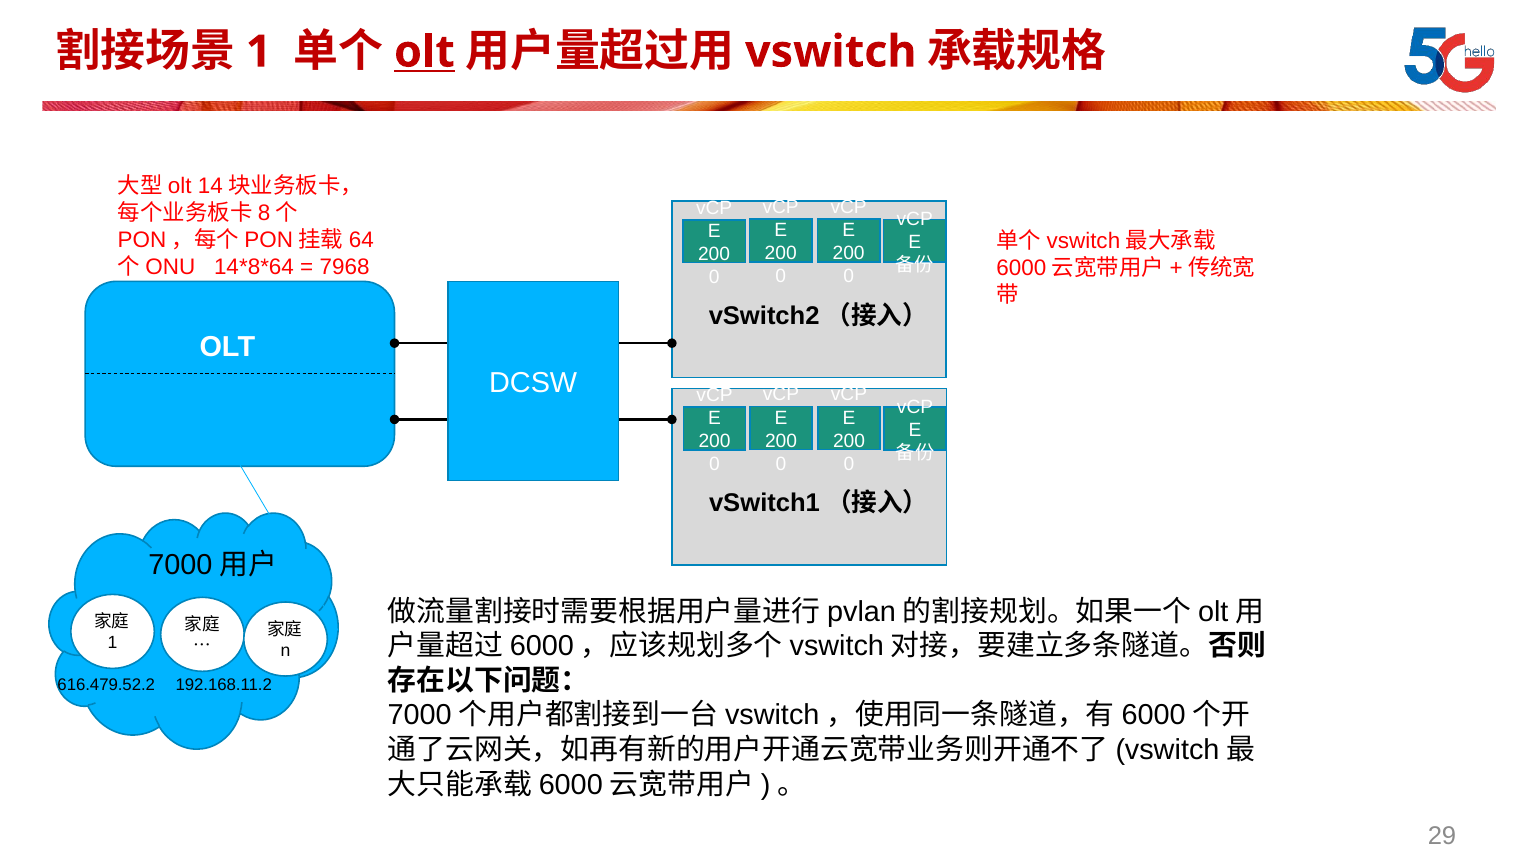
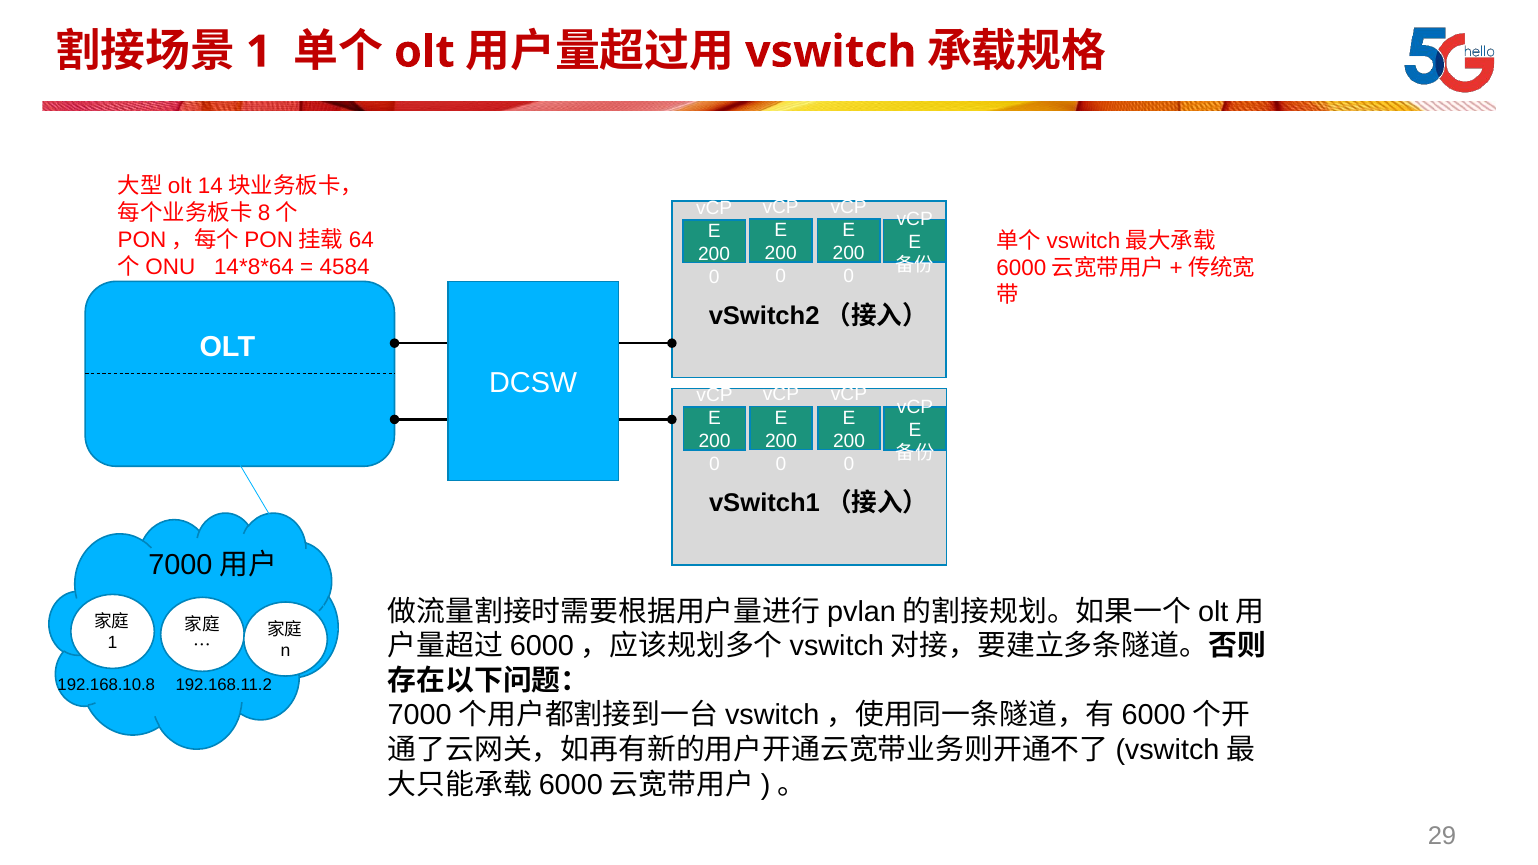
olt underline: present -> none (424, 52)
7968: 7968 -> 4584 (345, 267)
616.479.52.2: 616.479.52.2 -> 192.168.10.8 (106, 685)
